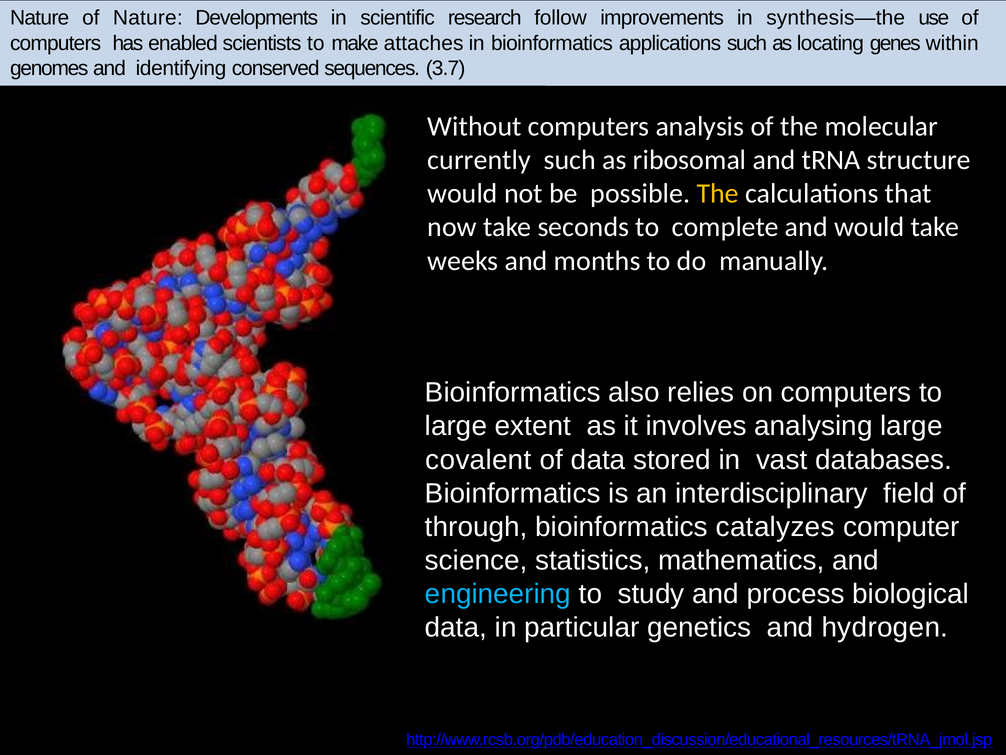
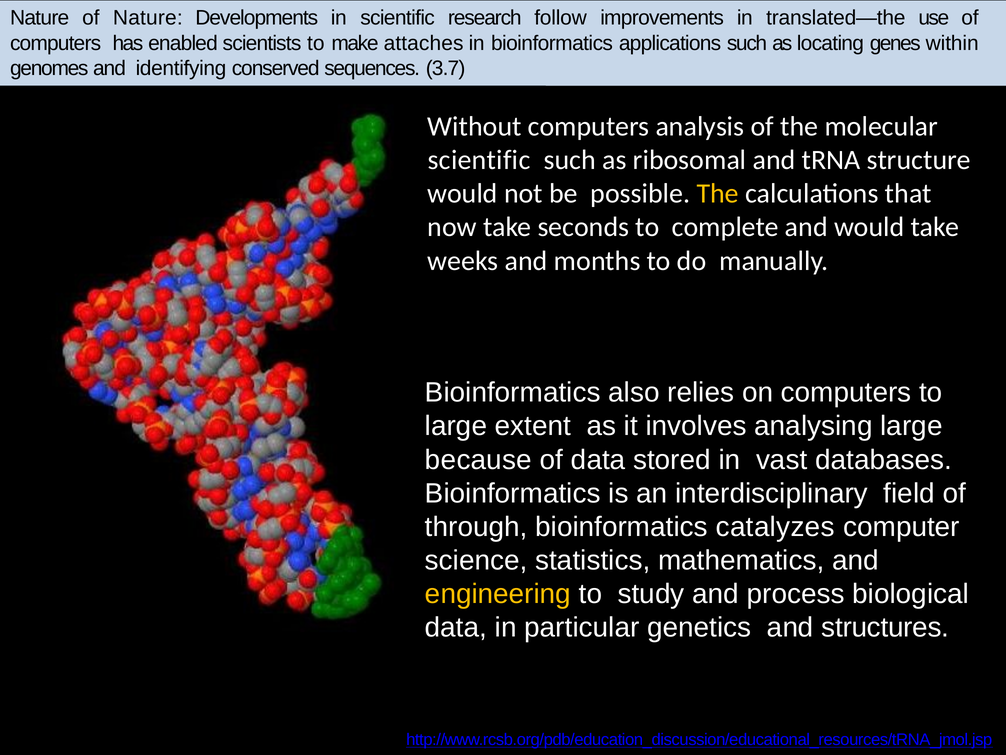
synthesis—the: synthesis—the -> translated—the (836, 18)
currently: currently -> scientific (479, 160)
covalent: covalent -> because (478, 460)
engineering colour: light blue -> yellow (498, 594)
hydrogen: hydrogen -> structures (885, 627)
